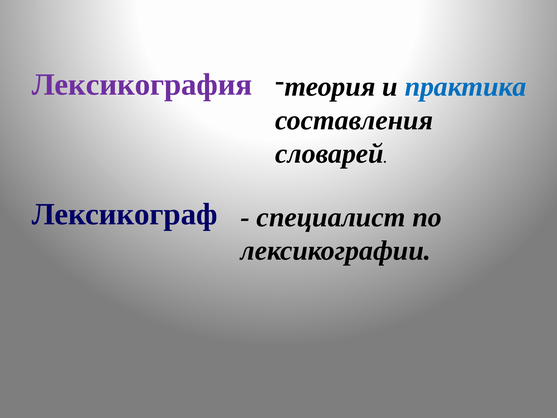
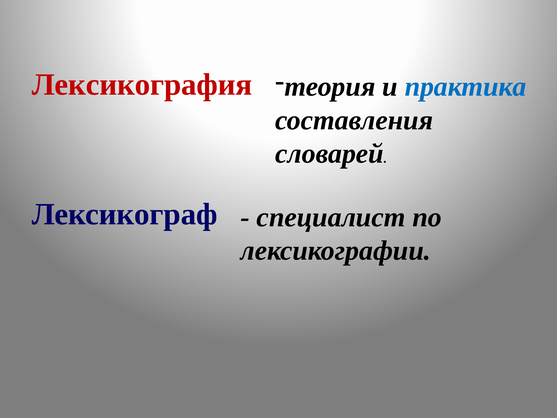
Лексикография colour: purple -> red (142, 84)
